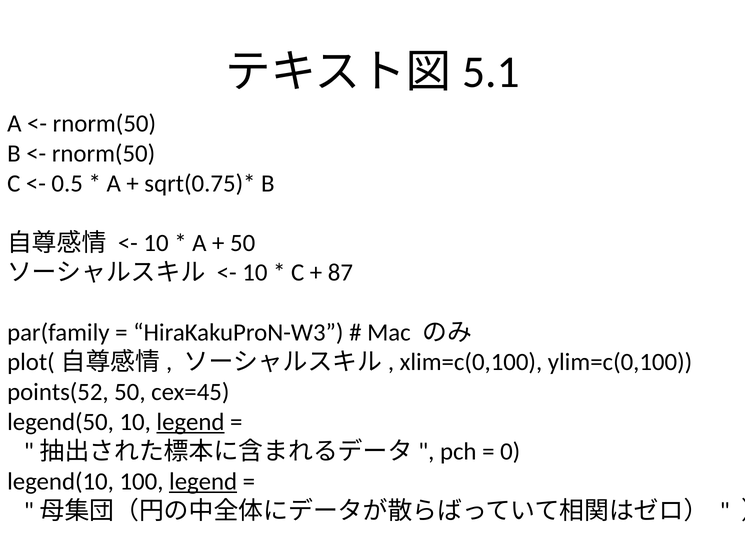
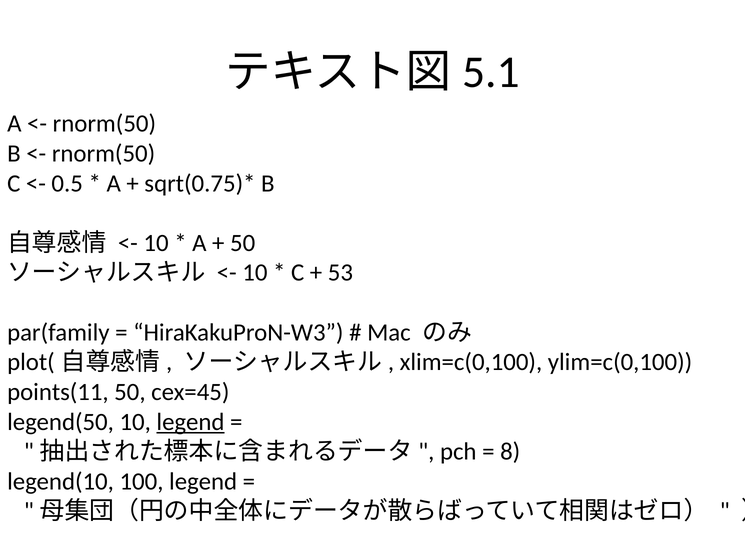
87: 87 -> 53 (340, 273)
points(52: points(52 -> points(11 (58, 392)
0: 0 -> 8 (510, 451)
legend underline: present -> none (203, 481)
